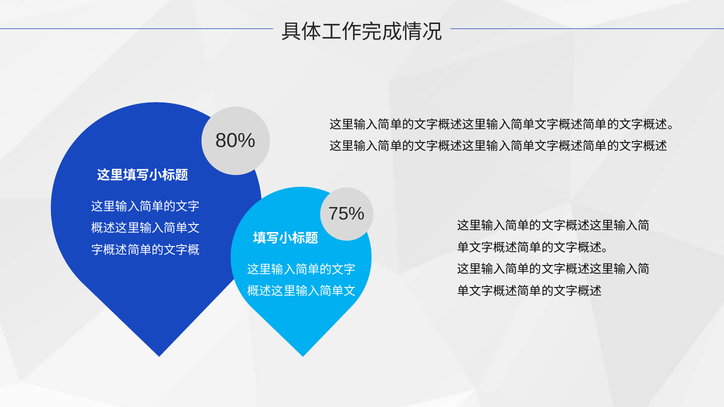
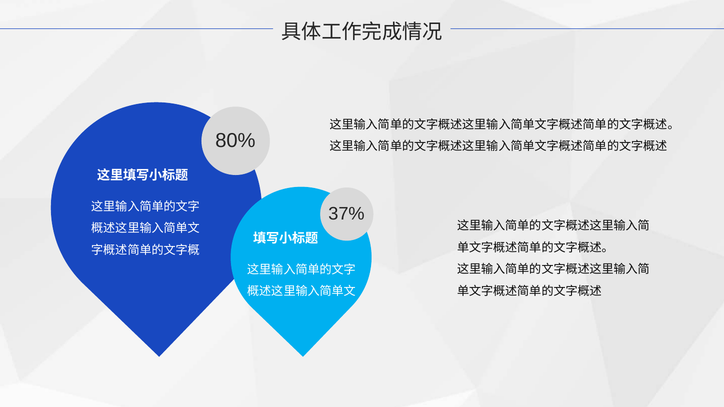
75%: 75% -> 37% (346, 214)
